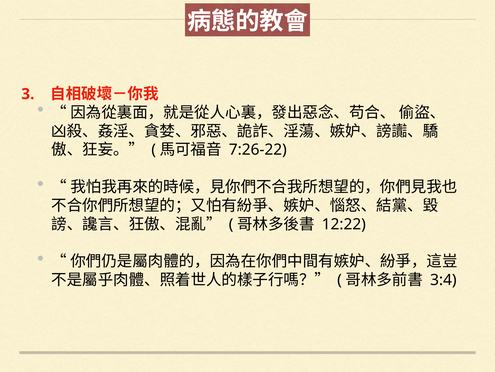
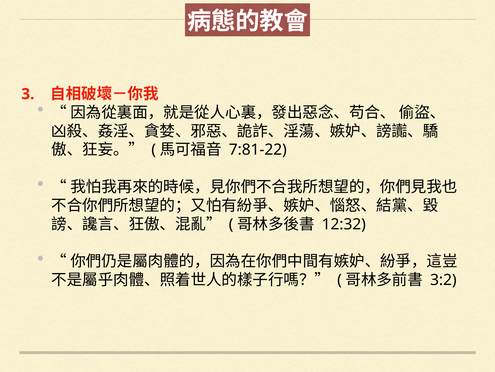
7:26-22: 7:26-22 -> 7:81-22 (258, 150)
12:22: 12:22 -> 12:32 (344, 224)
3:4: 3:4 -> 3:2 (443, 280)
